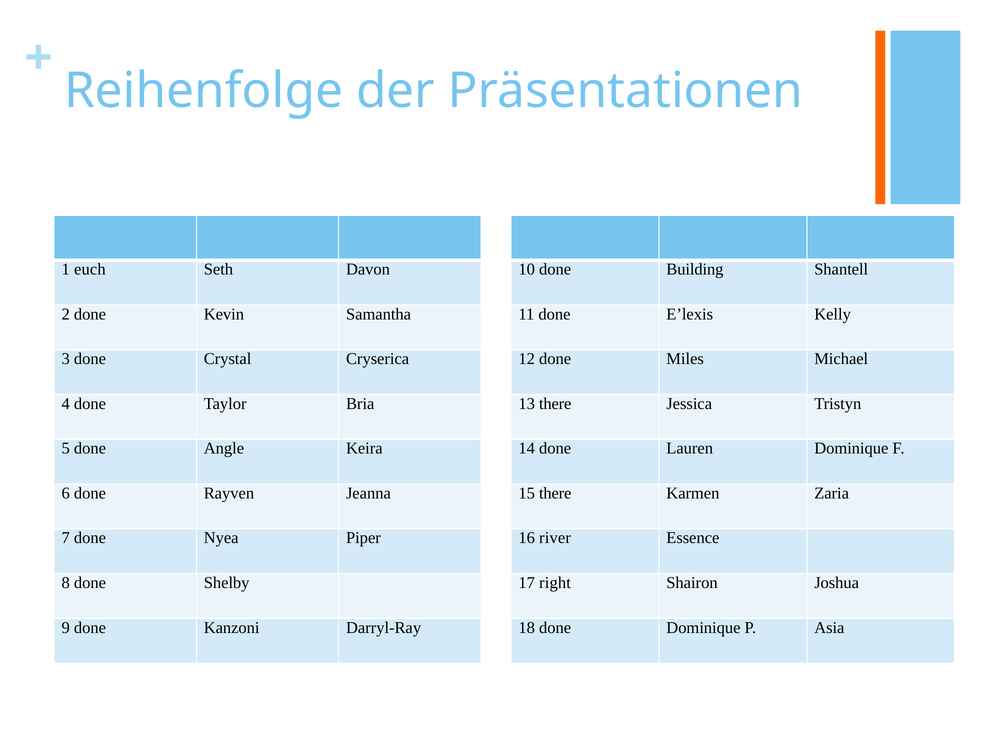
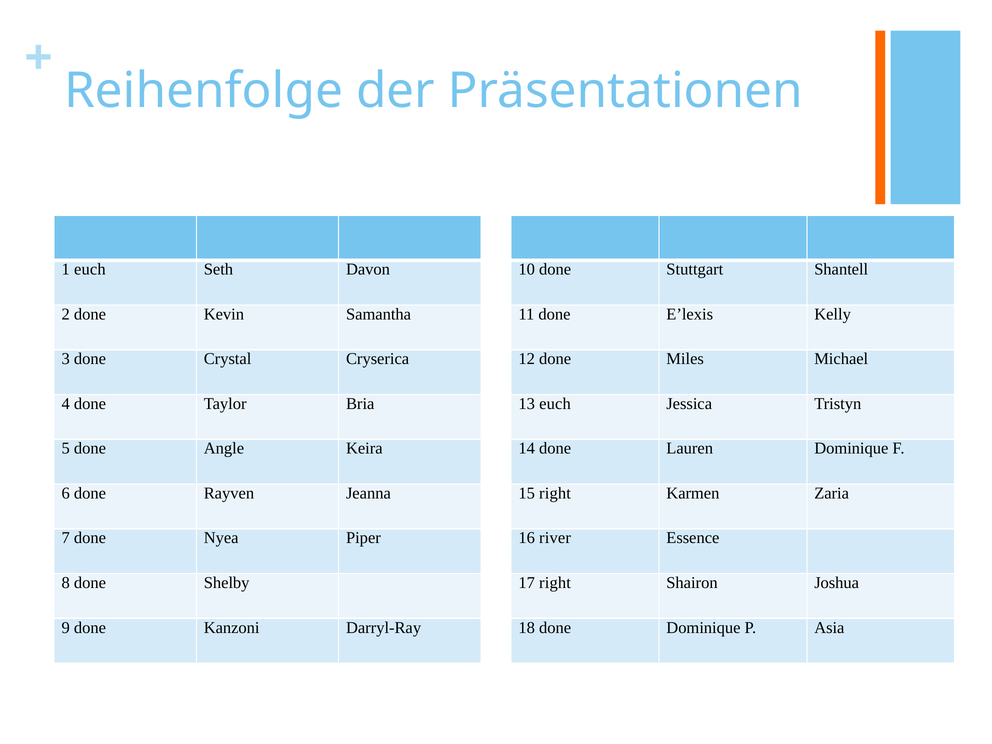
Building: Building -> Stuttgart (695, 269)
13 there: there -> euch (555, 404)
15 there: there -> right (555, 493)
